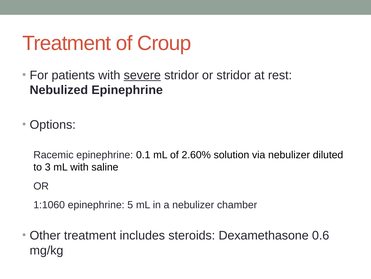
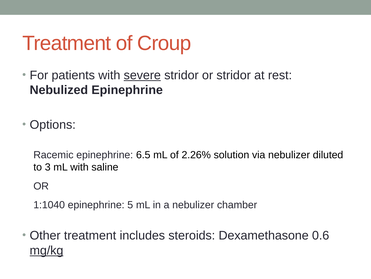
0.1: 0.1 -> 6.5 (143, 154)
2.60%: 2.60% -> 2.26% (196, 154)
1:1060: 1:1060 -> 1:1040 (49, 204)
mg/kg underline: none -> present (47, 250)
